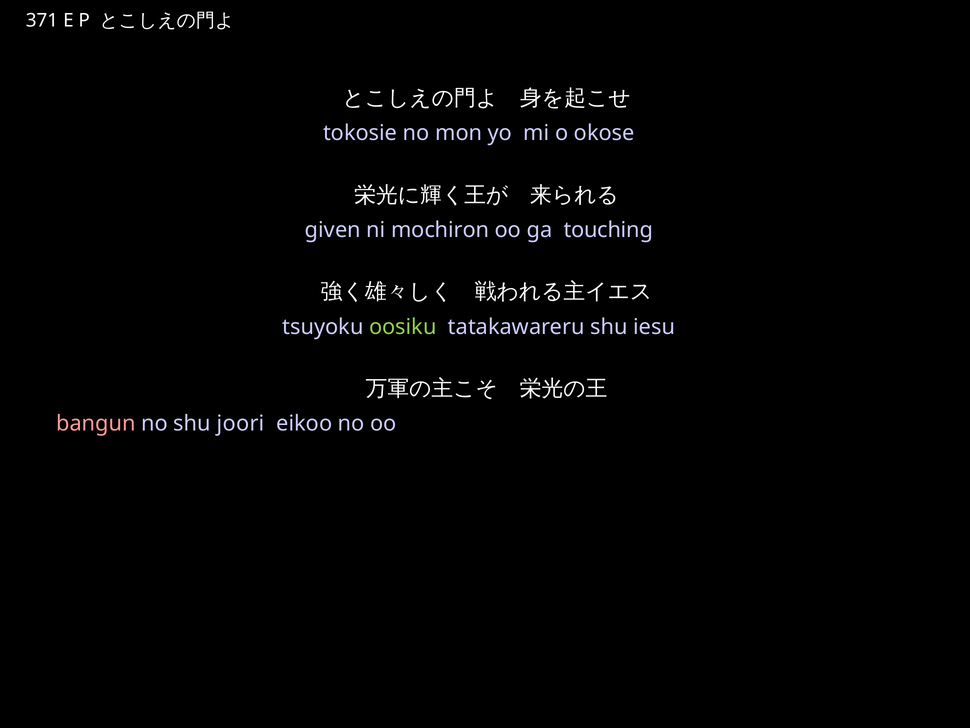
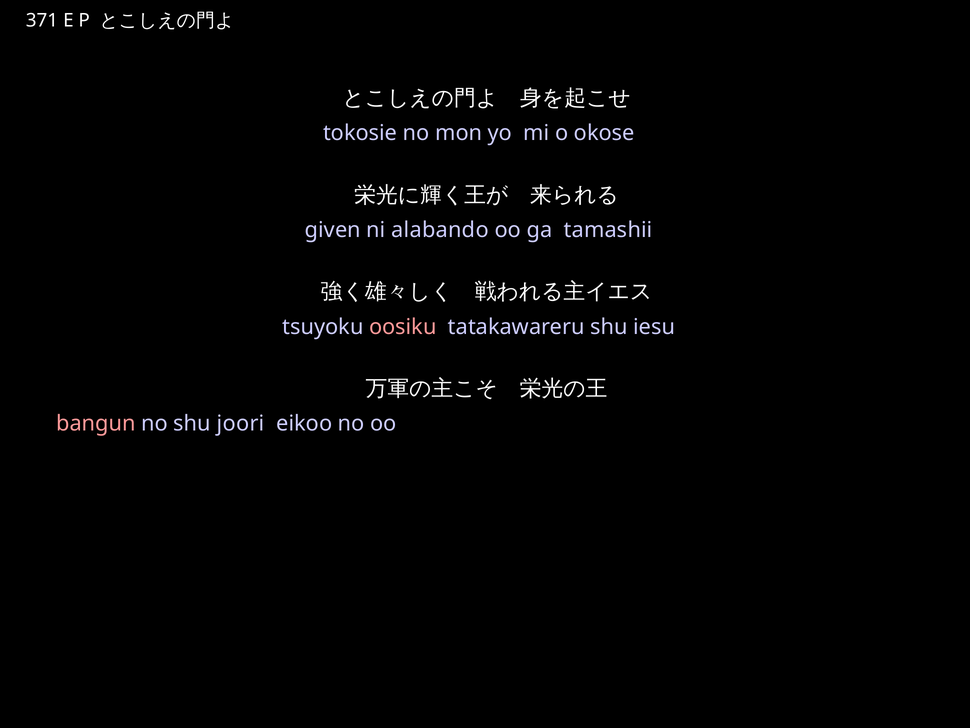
mochiron: mochiron -> alabando (440, 230)
touching: touching -> tamashii (608, 230)
oosiku colour: light green -> pink (403, 327)
